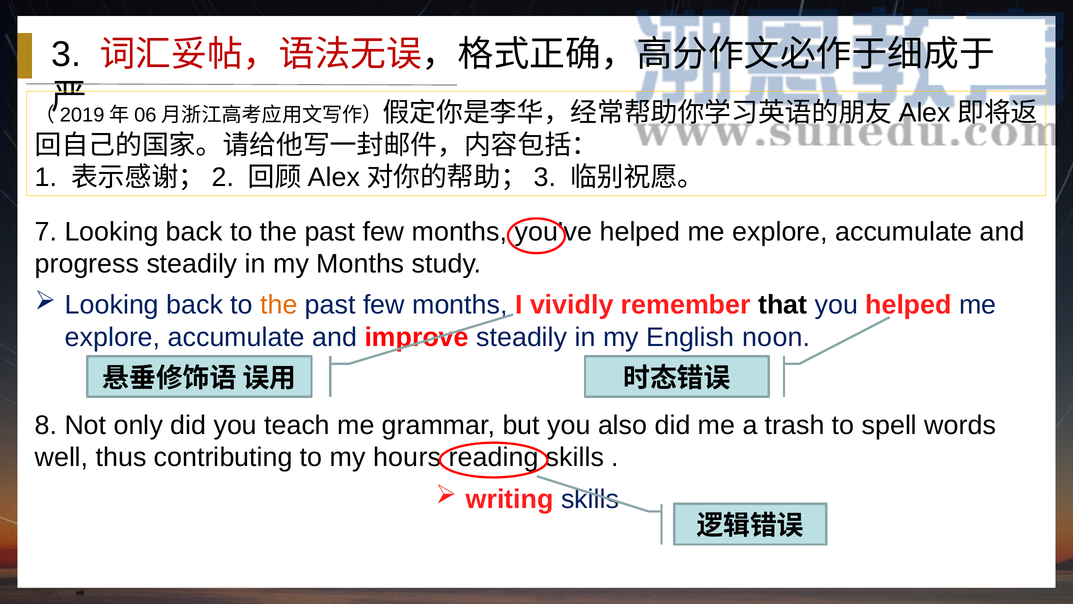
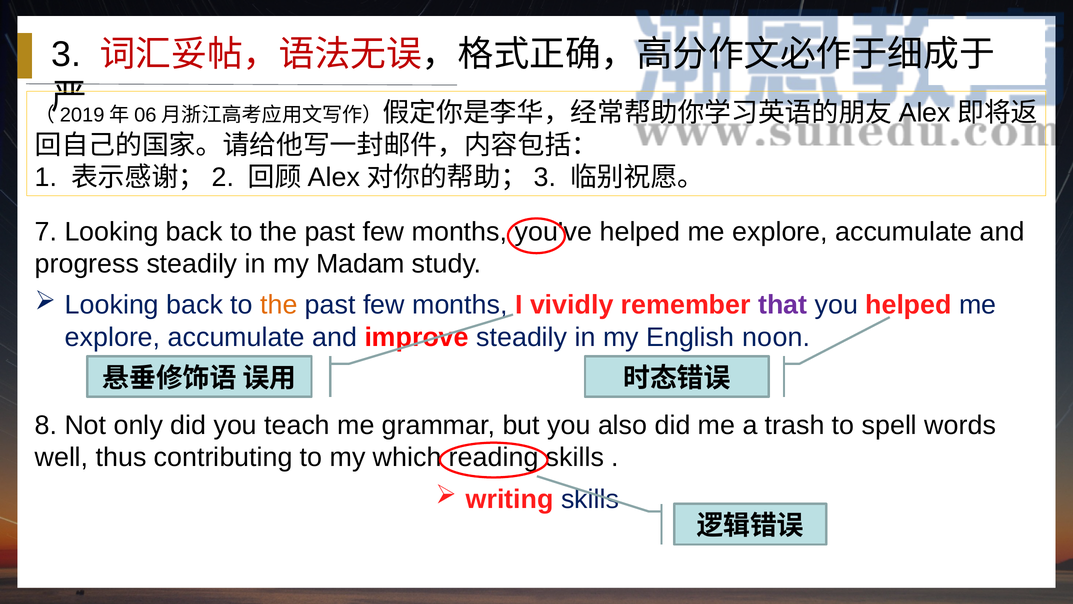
my Months: Months -> Madam (361, 264)
that colour: black -> purple (783, 305)
hours: hours -> which (407, 457)
